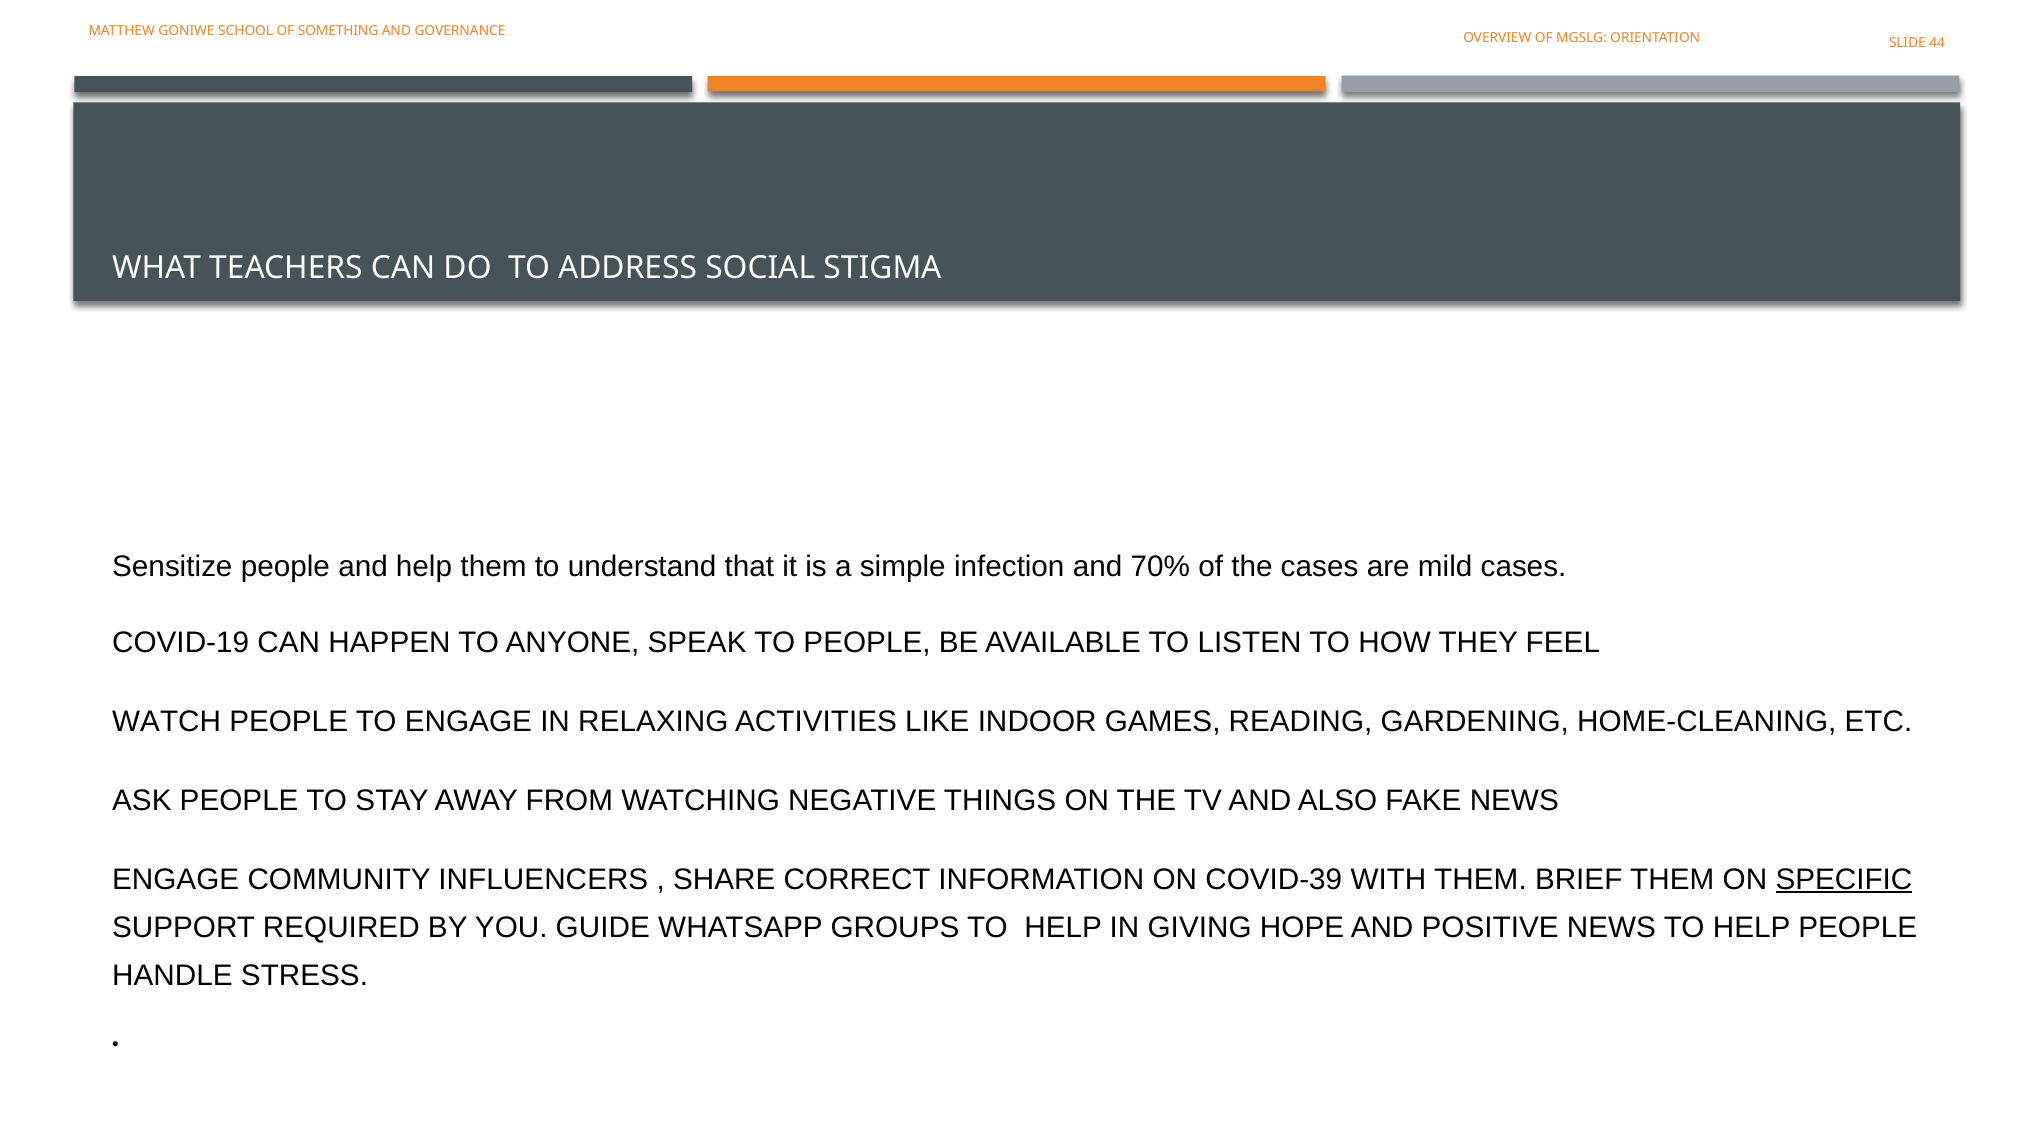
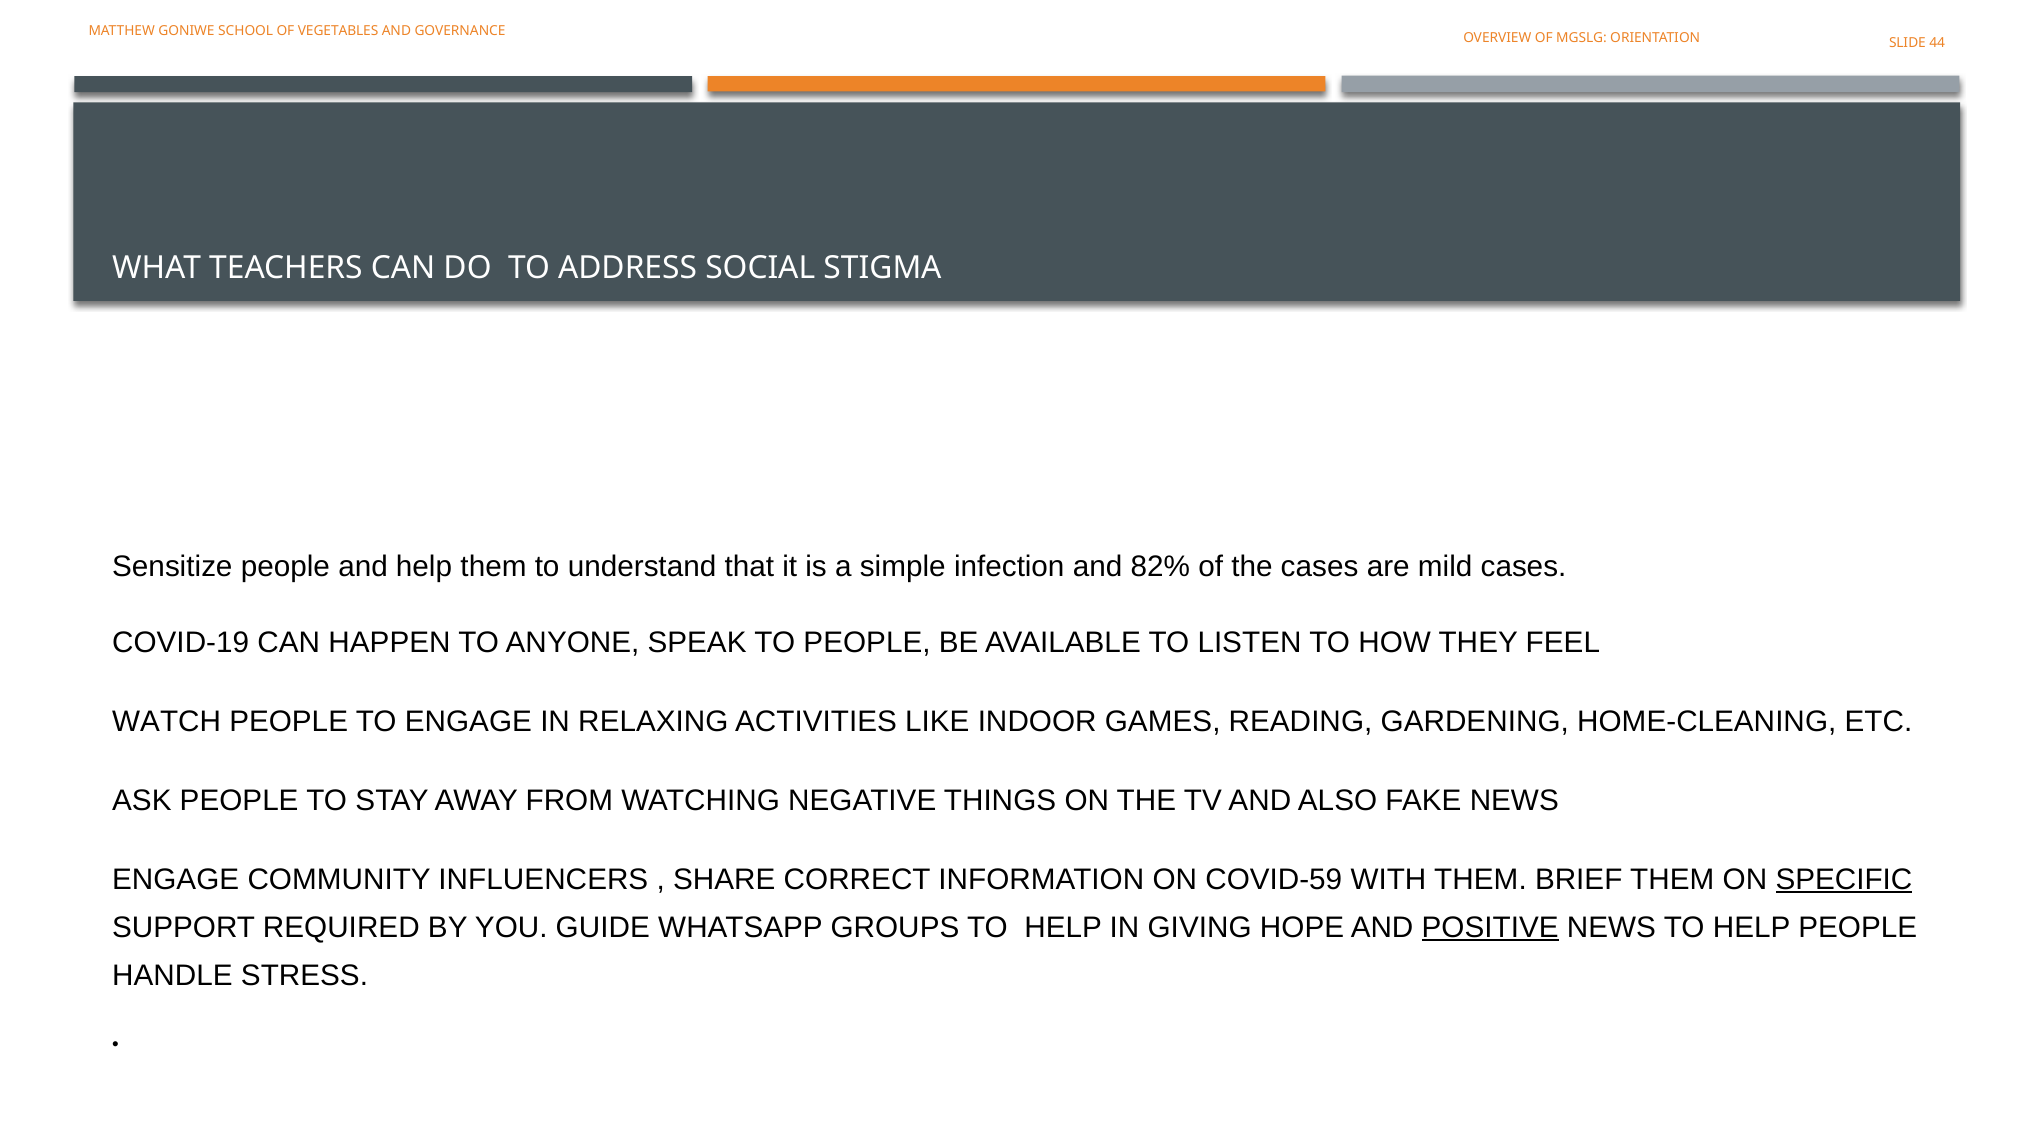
SOMETHING: SOMETHING -> VEGETABLES (338, 31)
70%: 70% -> 82% (1160, 567)
COVID-39: COVID-39 -> COVID-59 (1274, 879)
POSITIVE underline: none -> present (1490, 927)
